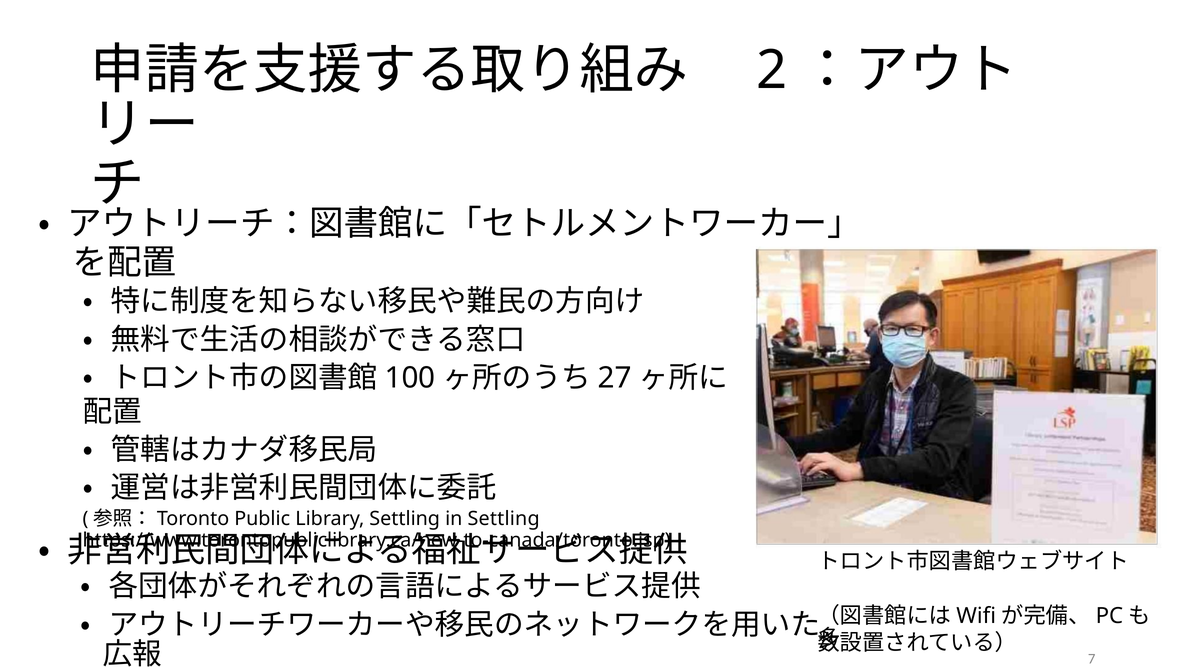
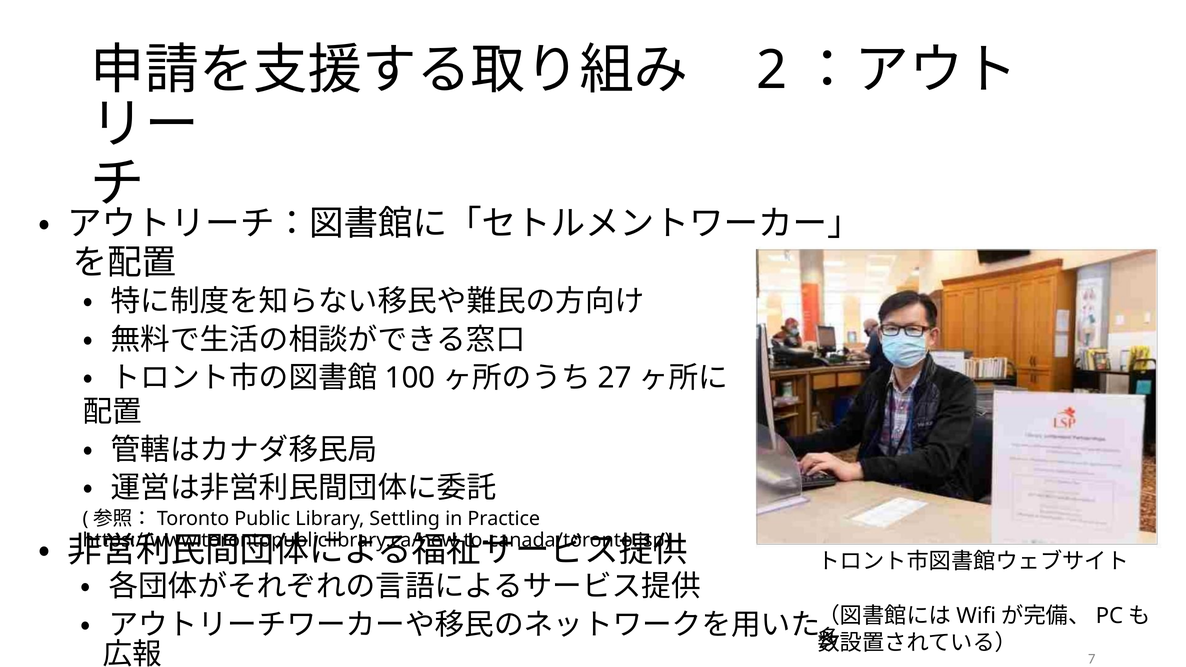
in Settling: Settling -> Practice (504, 519)
